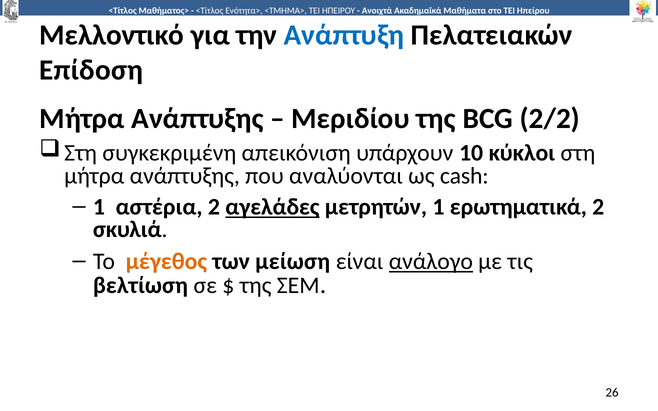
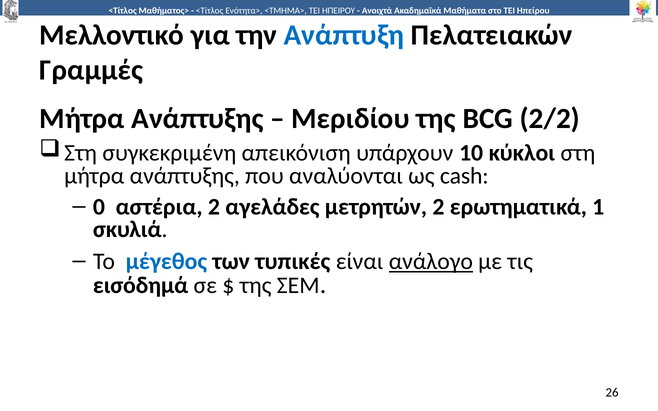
Επίδοση: Επίδοση -> Γραμμές (91, 70)
1: 1 -> 0 (99, 207)
αγελάδες underline: present -> none (272, 207)
μετρητών 1: 1 -> 2 (438, 207)
ερωτηματικά 2: 2 -> 1 (598, 207)
μέγεθος colour: orange -> blue (166, 262)
μείωση: μείωση -> τυπικές (293, 262)
βελτίωση: βελτίωση -> εισόδημά (141, 286)
